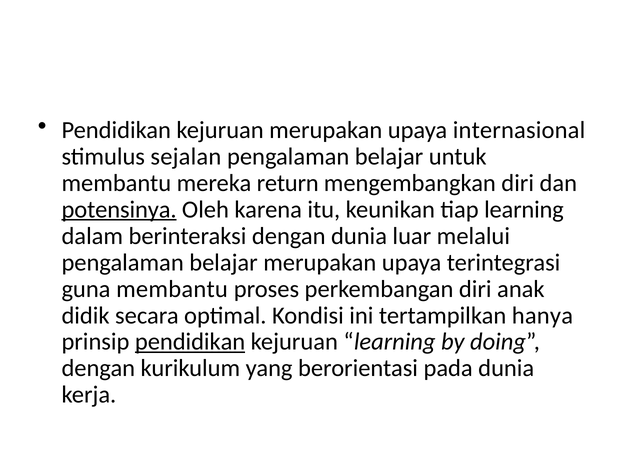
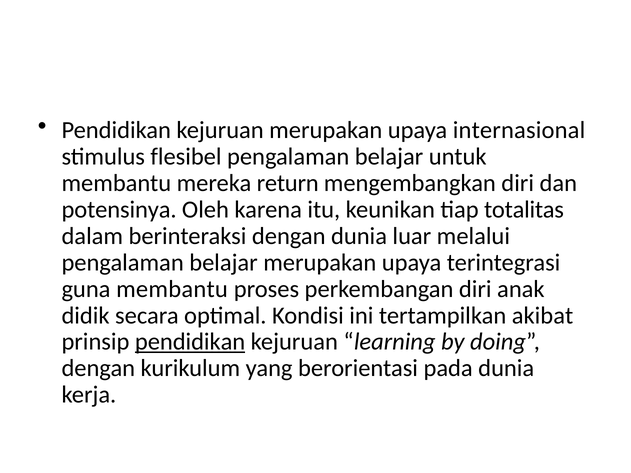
sejalan: sejalan -> flesibel (186, 157)
potensinya underline: present -> none (119, 210)
tiap learning: learning -> totalitas (524, 210)
hanya: hanya -> akibat (543, 316)
